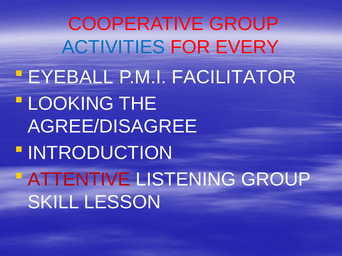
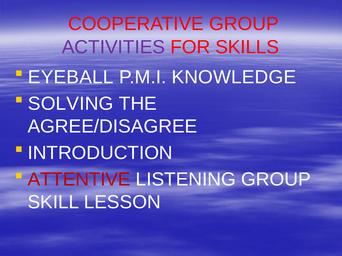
ACTIVITIES colour: blue -> purple (113, 47)
EVERY: EVERY -> SKILLS (247, 47)
FACILITATOR: FACILITATOR -> KNOWLEDGE (234, 77)
LOOKING: LOOKING -> SOLVING (71, 104)
